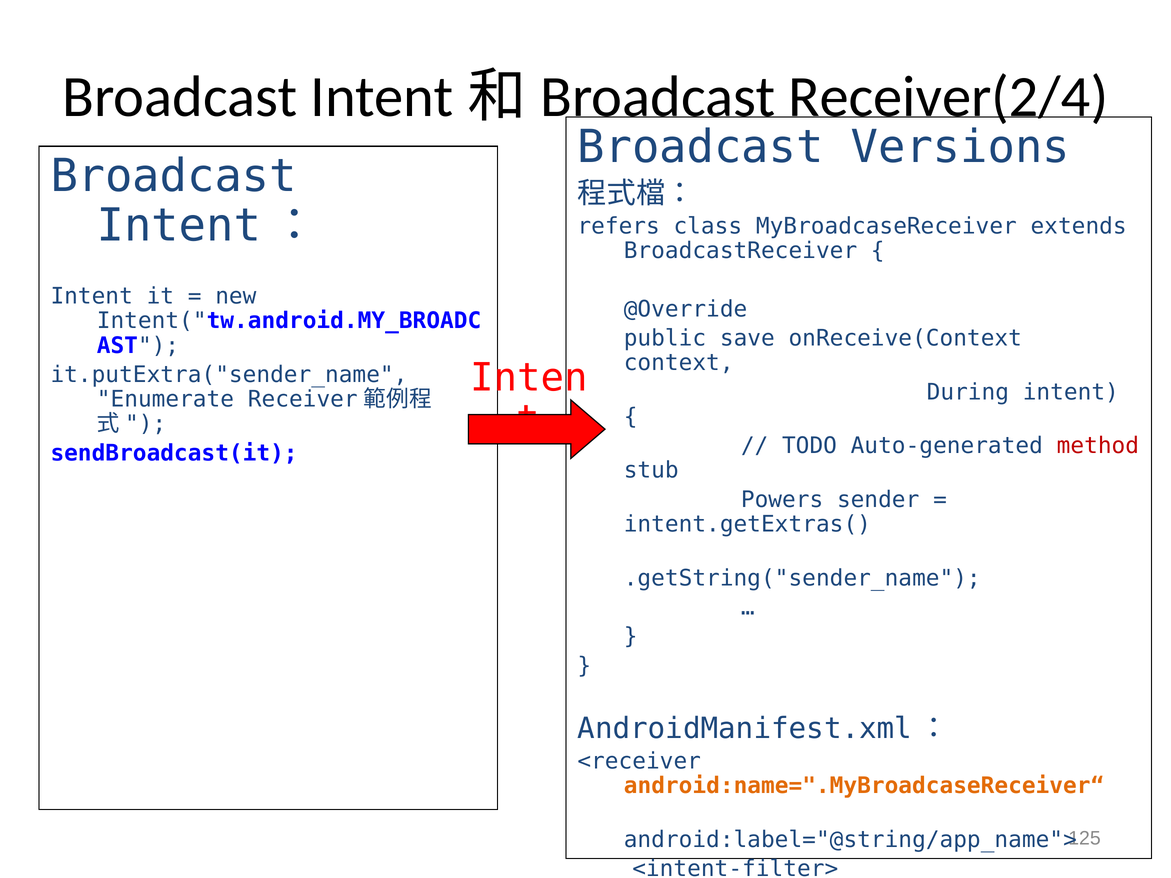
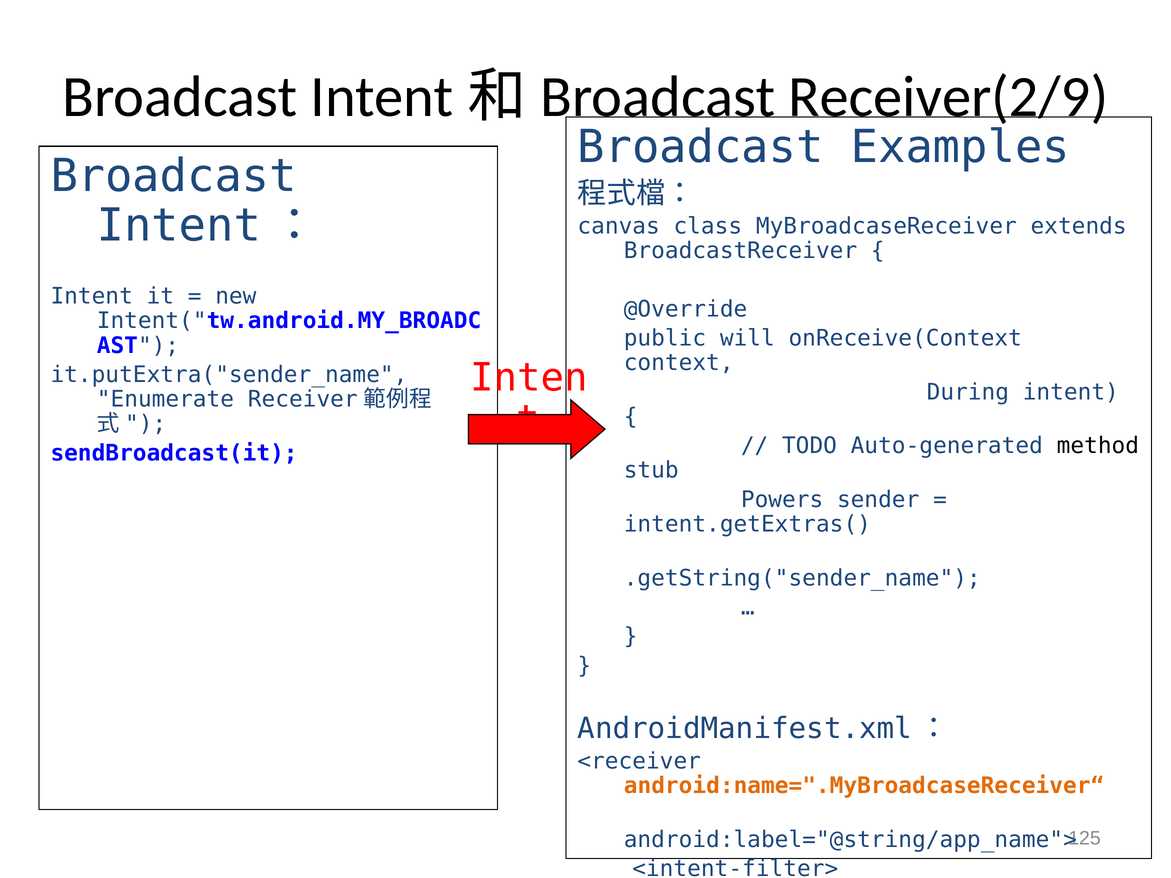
Receiver(2/4: Receiver(2/4 -> Receiver(2/9 (948, 97)
Versions: Versions -> Examples (960, 147)
refers: refers -> canvas (619, 226)
save: save -> will (747, 338)
method colour: red -> black (1098, 446)
